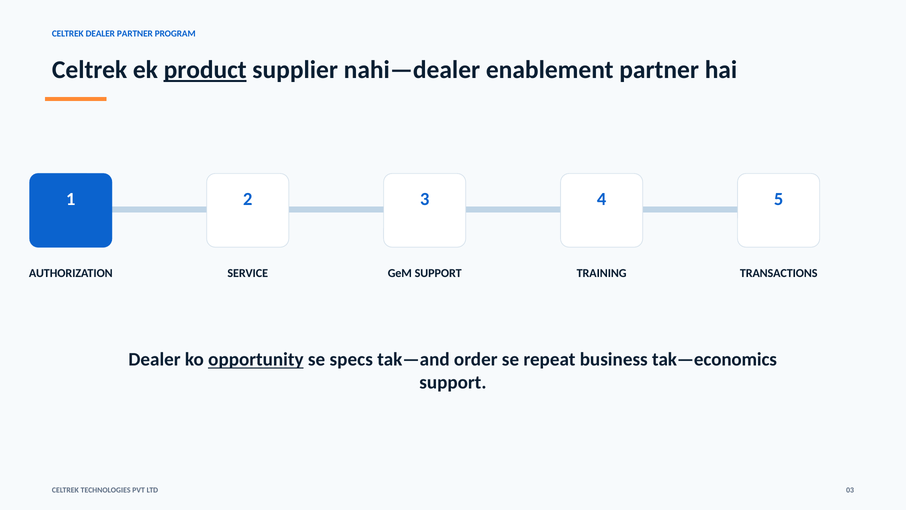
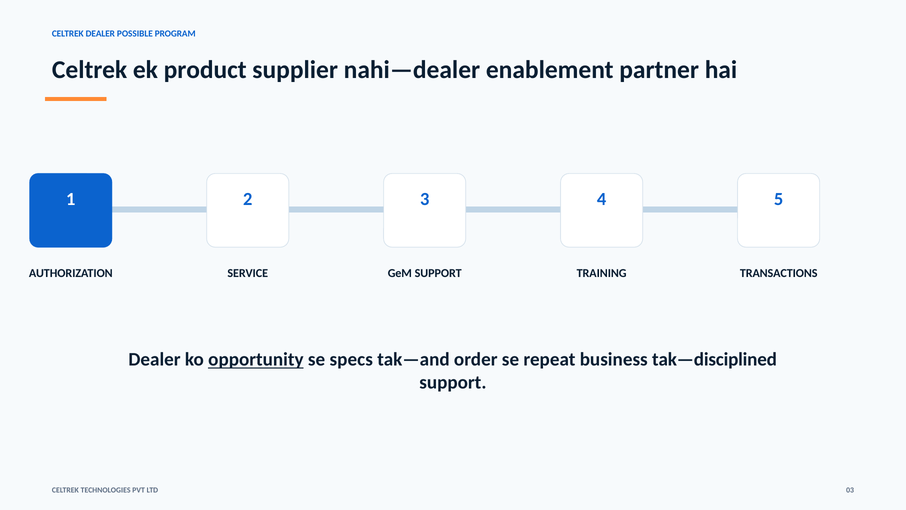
DEALER PARTNER: PARTNER -> POSSIBLE (135, 34)
product underline: present -> none (205, 70)
tak—economics: tak—economics -> tak—disciplined (715, 359)
